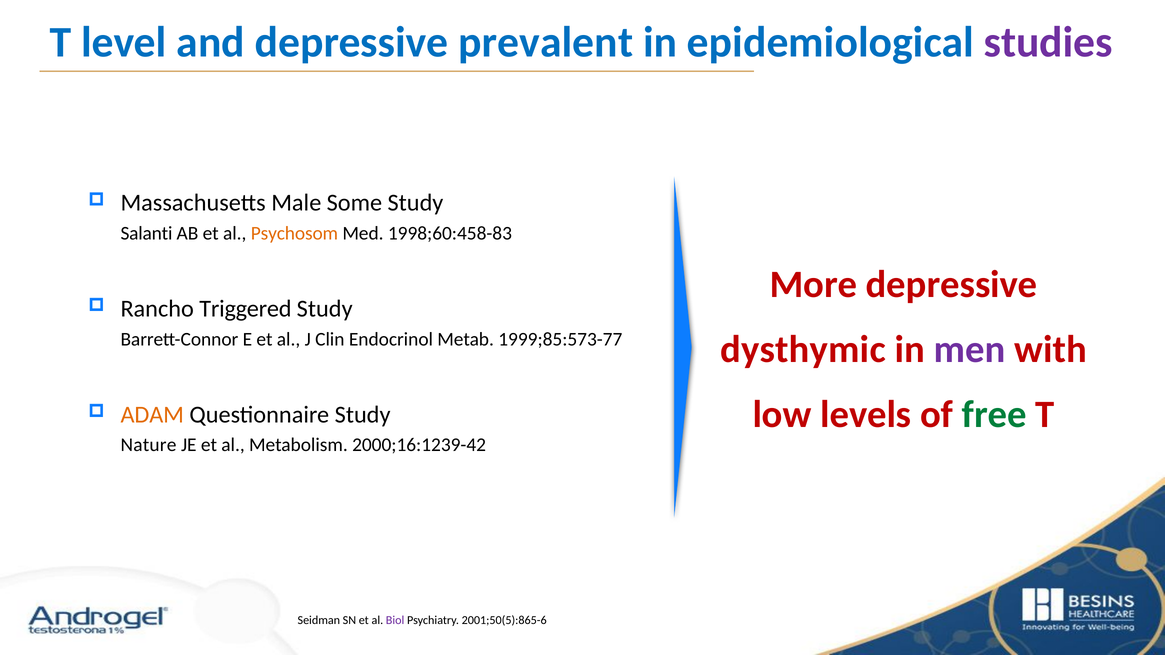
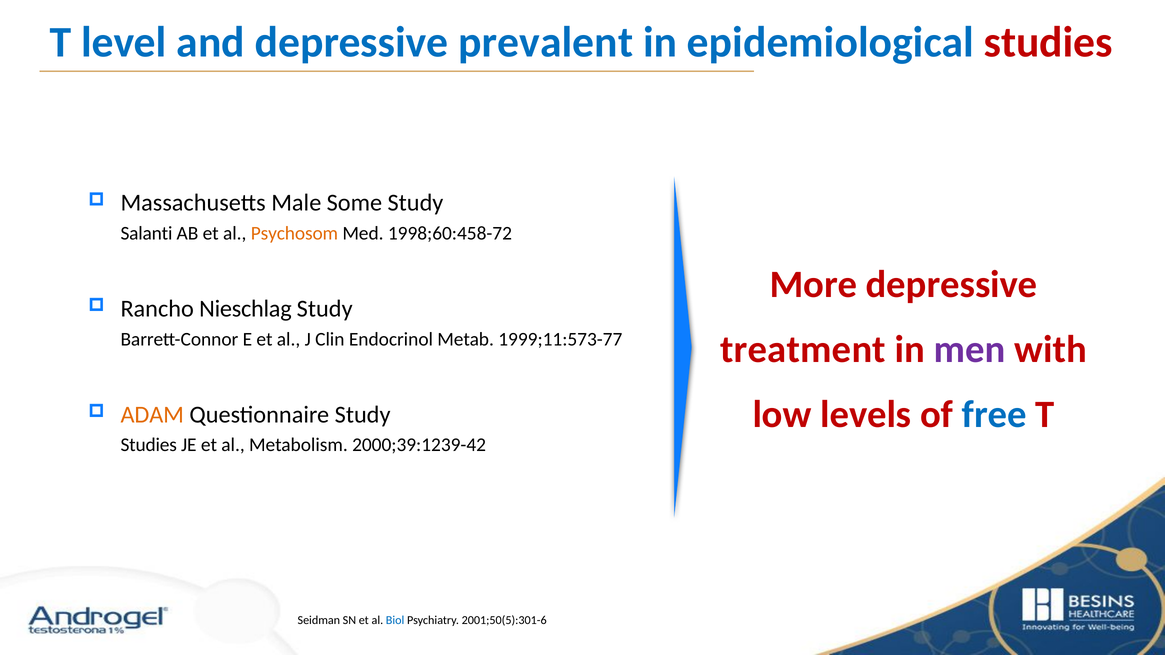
studies colour: purple -> red (1048, 42)
1998;60:458-83: 1998;60:458-83 -> 1998;60:458-72 (450, 234)
Triggered: Triggered -> Nieschlag (245, 309)
1999;85:573-77: 1999;85:573-77 -> 1999;11:573-77 (560, 339)
dysthymic: dysthymic -> treatment (803, 350)
free colour: green -> blue (994, 415)
Nature: Nature -> Studies (149, 445)
2000;16:1239-42: 2000;16:1239-42 -> 2000;39:1239-42 (419, 445)
Biol colour: purple -> blue (395, 621)
2001;50(5):865-6: 2001;50(5):865-6 -> 2001;50(5):301-6 (504, 621)
